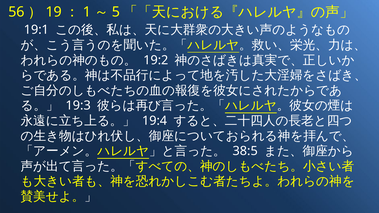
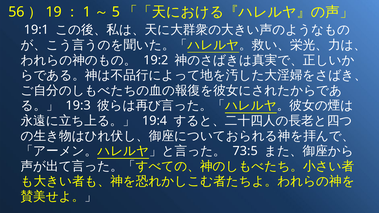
38:5: 38:5 -> 73:5 (245, 151)
